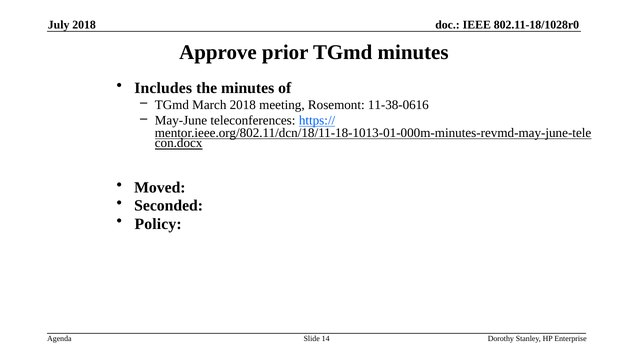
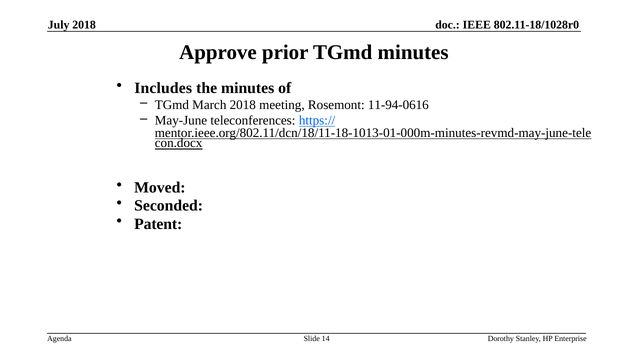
11-38-0616: 11-38-0616 -> 11-94-0616 (398, 105)
Policy: Policy -> Patent (158, 224)
